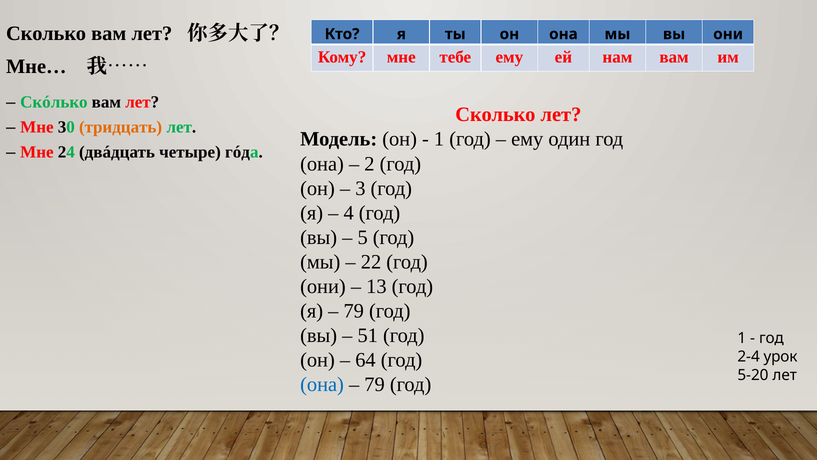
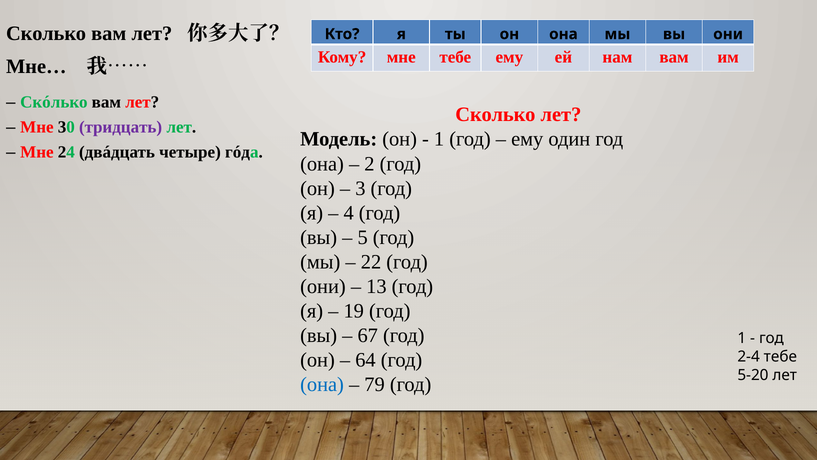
тридцать colour: orange -> purple (121, 127)
79: 79 -> 19 (354, 311)
51: 51 -> 67 (368, 335)
2-4 урок: урок -> тебе (780, 356)
